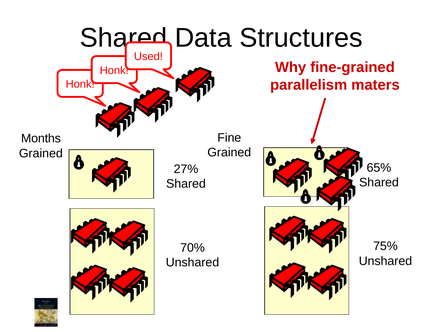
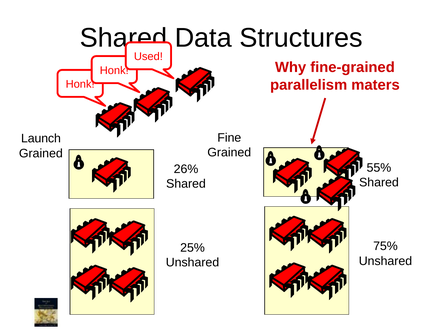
Months: Months -> Launch (41, 139)
65%: 65% -> 55% (379, 168)
27%: 27% -> 26% (186, 169)
70%: 70% -> 25% (193, 248)
